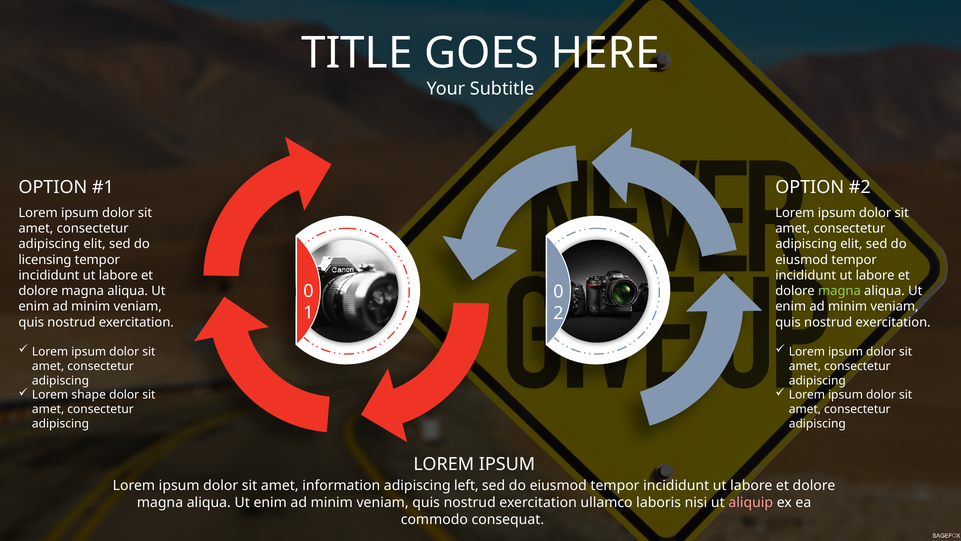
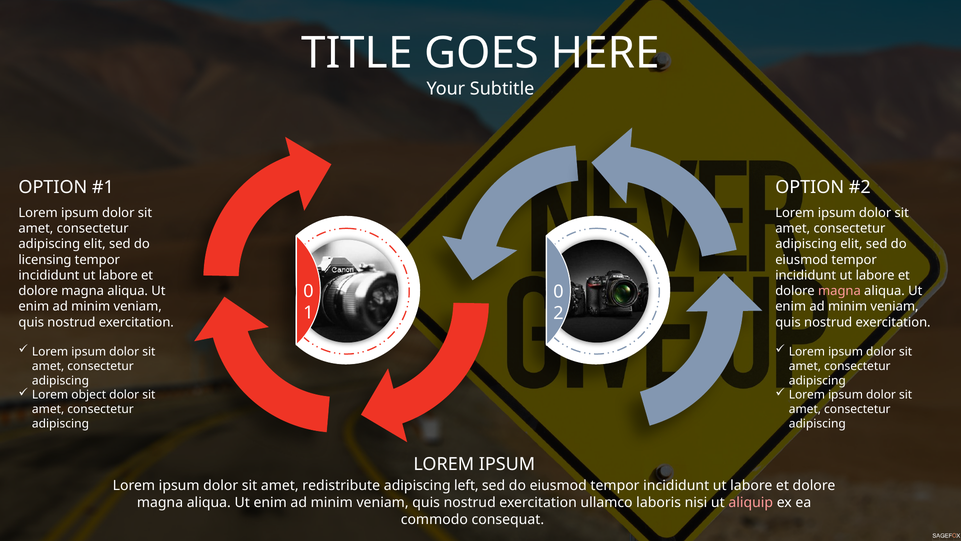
magna colour: light green -> pink (839, 291)
shape: shape -> object (89, 395)
information: information -> redistribute (341, 485)
